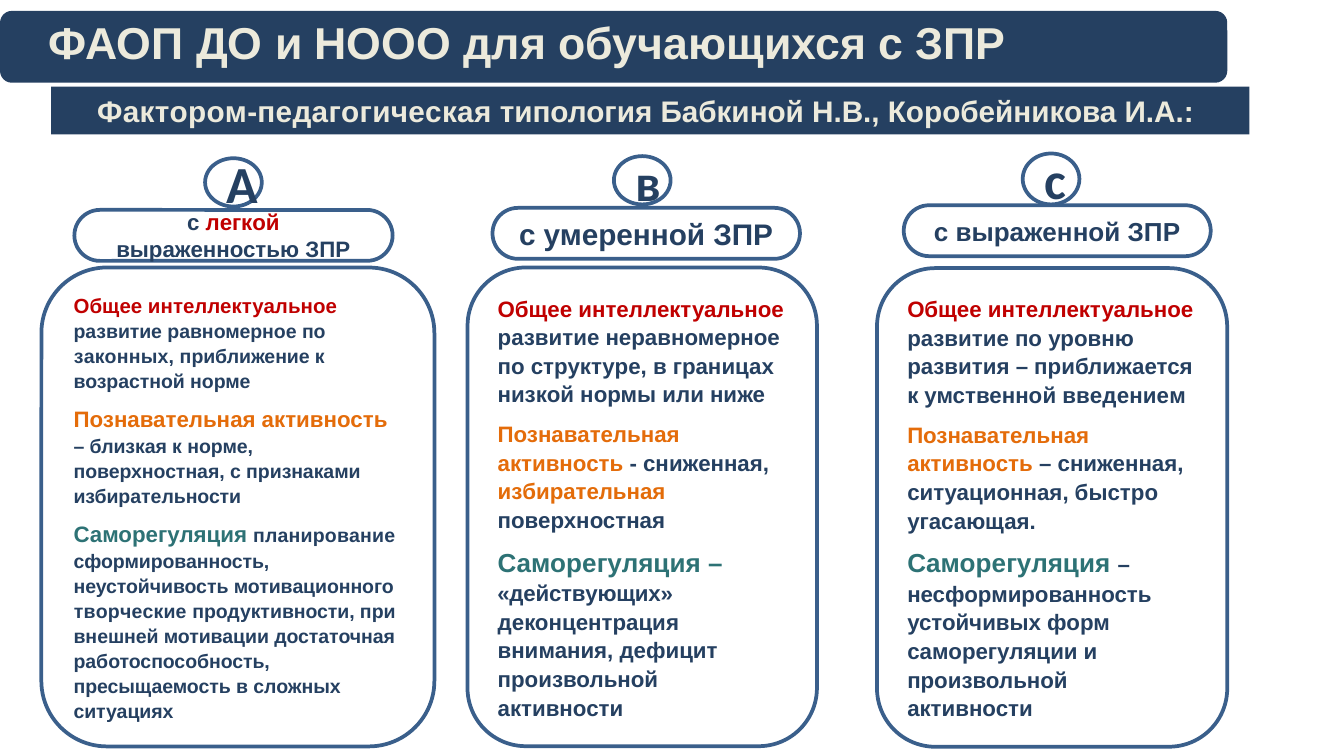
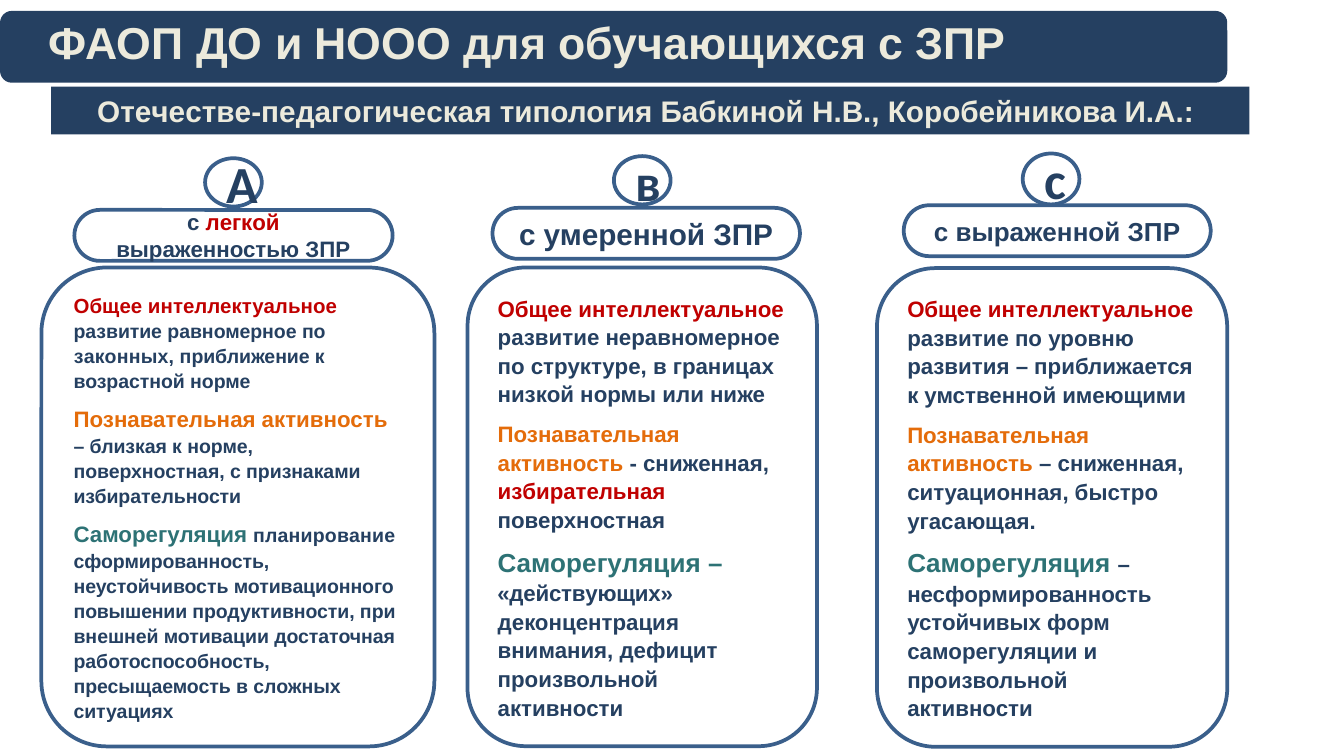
Фактором-педагогическая: Фактором-педагогическая -> Отечестве-педагогическая (294, 113)
введением: введением -> имеющими (1124, 396)
избирательная colour: orange -> red (582, 493)
творческие: творческие -> повышении (130, 612)
